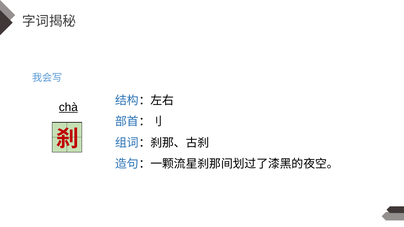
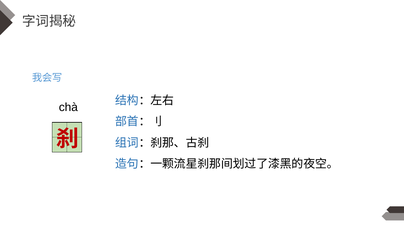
chà underline: present -> none (68, 107)
